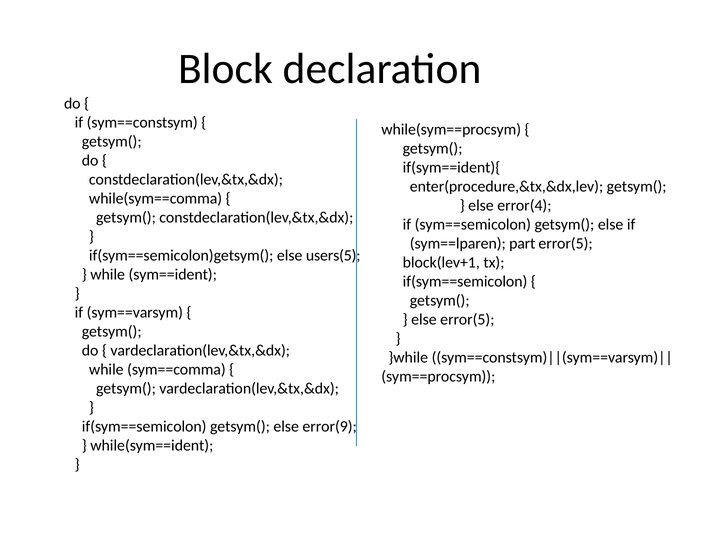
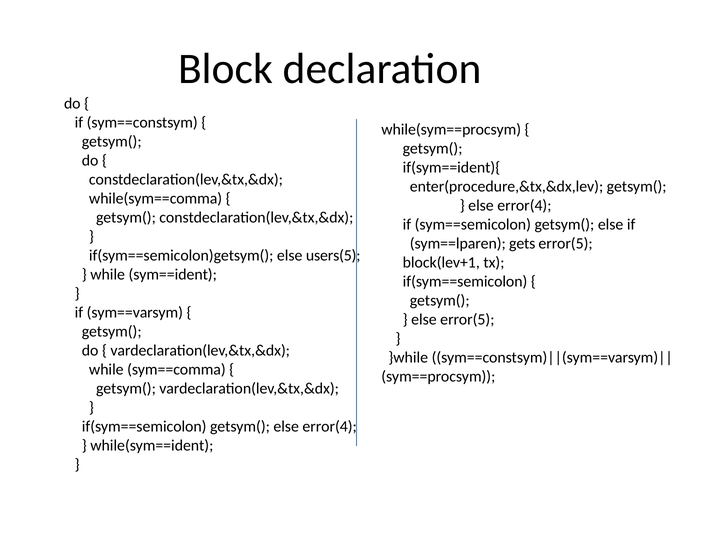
part: part -> gets (522, 243)
getsym( else error(9: error(9 -> error(4 (330, 426)
